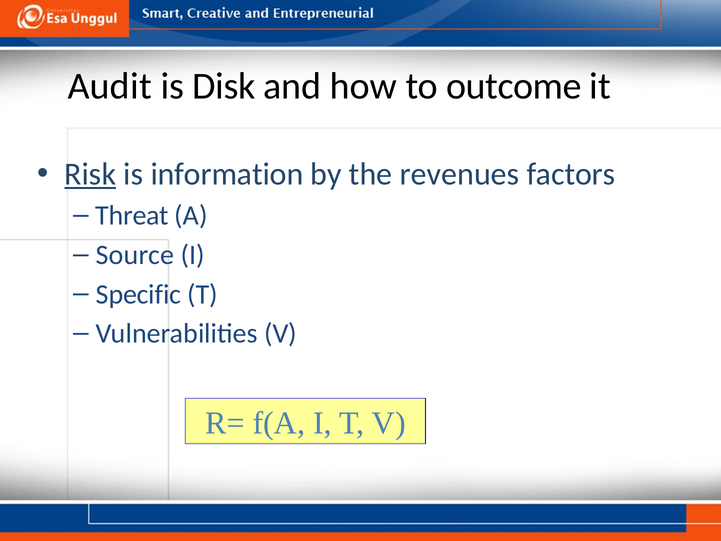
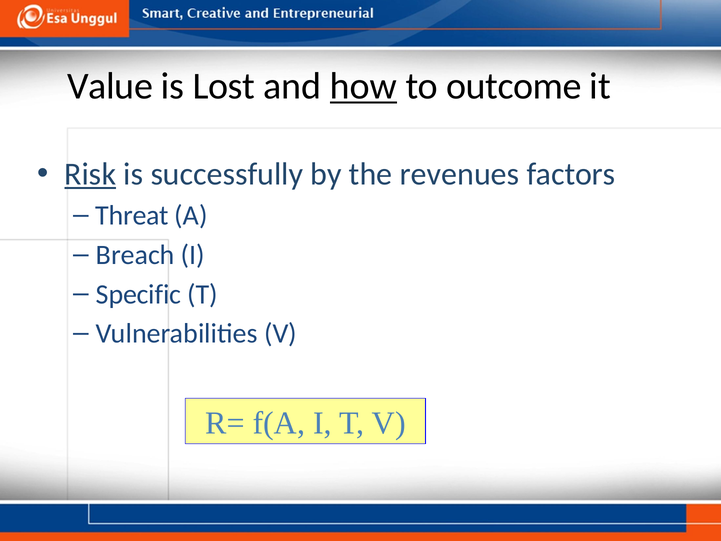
Audit: Audit -> Value (110, 86)
Disk: Disk -> Lost (224, 86)
how underline: none -> present (363, 86)
information: information -> successfully (227, 174)
Source: Source -> Breach (135, 255)
